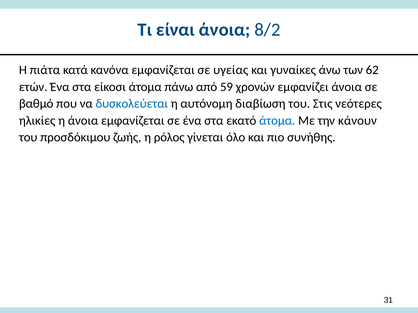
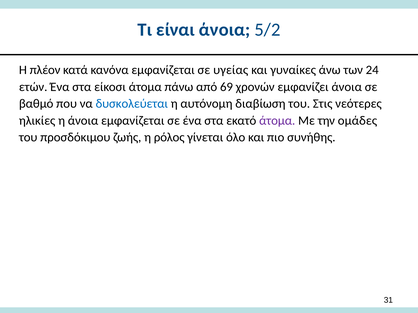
8/2: 8/2 -> 5/2 (267, 30)
πιάτα: πιάτα -> πλέον (45, 70)
62: 62 -> 24 (372, 70)
59: 59 -> 69 (226, 87)
άτομα colour: blue -> purple (277, 121)
κάνουν: κάνουν -> ομάδες (357, 121)
